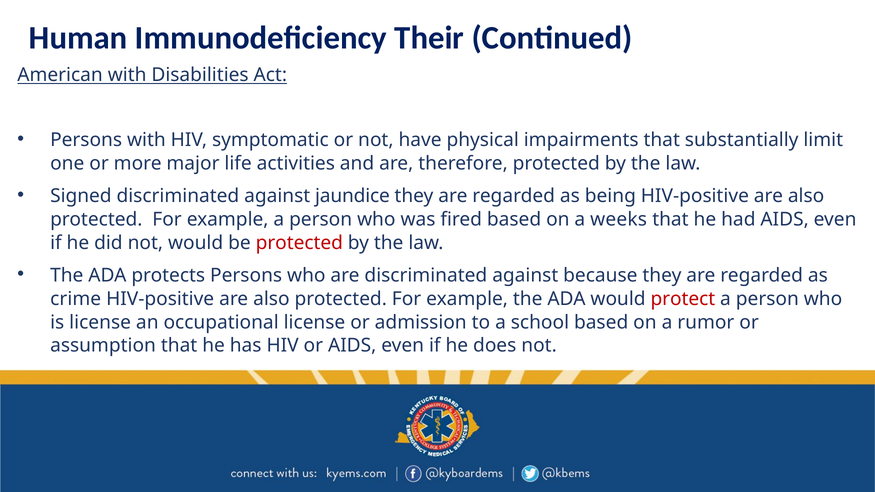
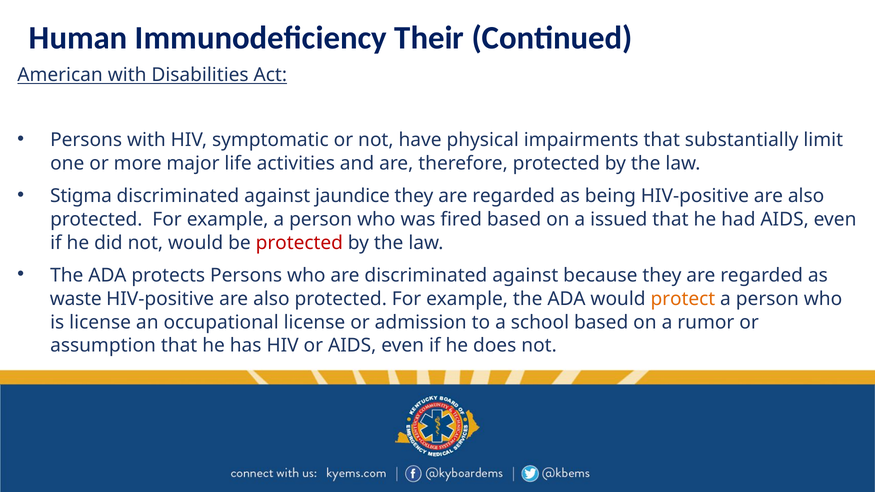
Signed: Signed -> Stigma (81, 196)
weeks: weeks -> issued (619, 219)
crime: crime -> waste (76, 299)
protect colour: red -> orange (683, 299)
